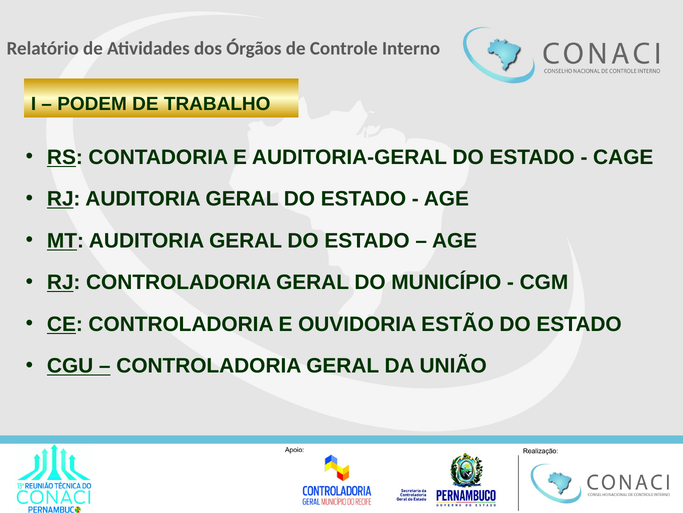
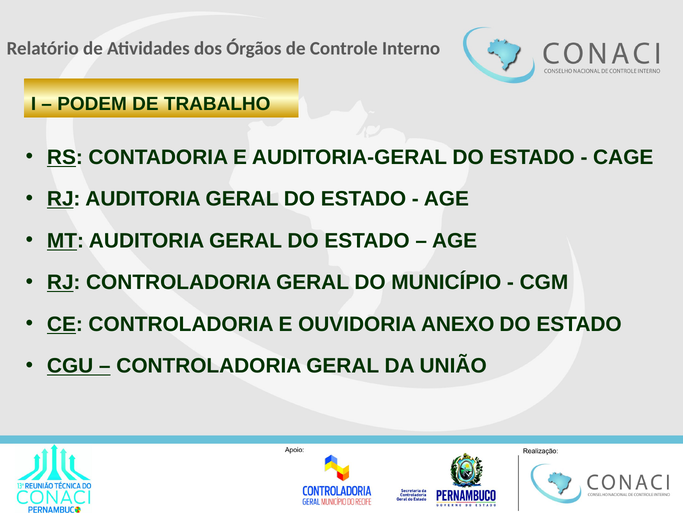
ESTÃO: ESTÃO -> ANEXO (458, 324)
